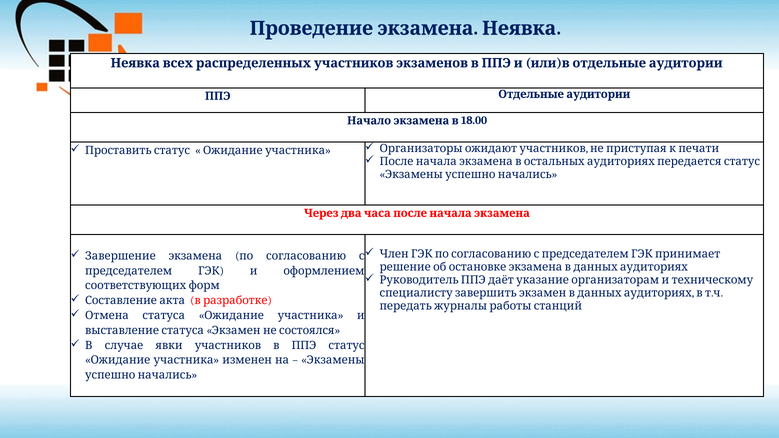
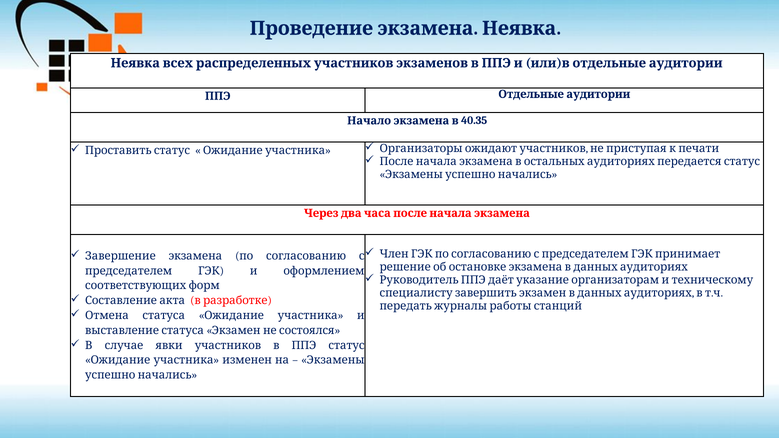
18.00: 18.00 -> 40.35 (474, 121)
